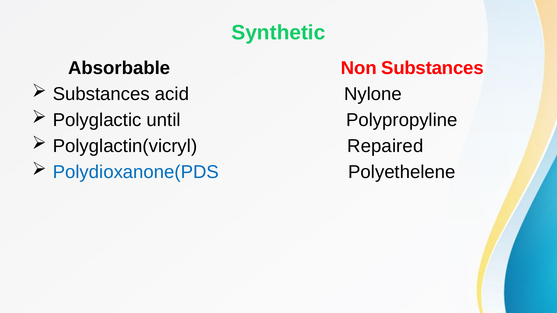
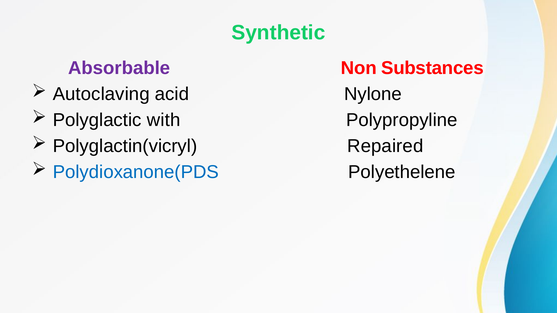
Absorbable colour: black -> purple (119, 68)
Substances: Substances -> Autoclaving (101, 94)
until: until -> with (164, 120)
